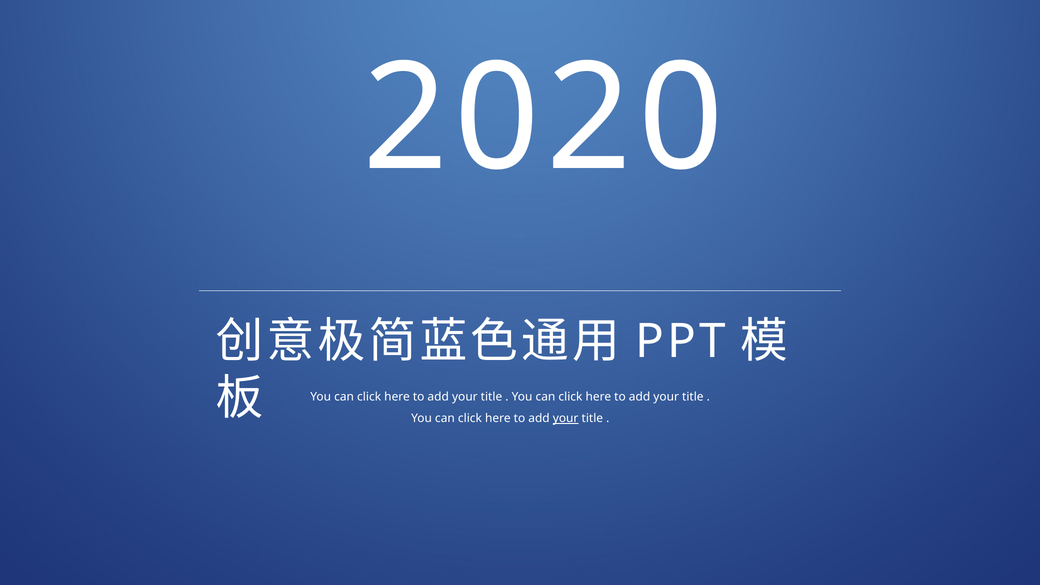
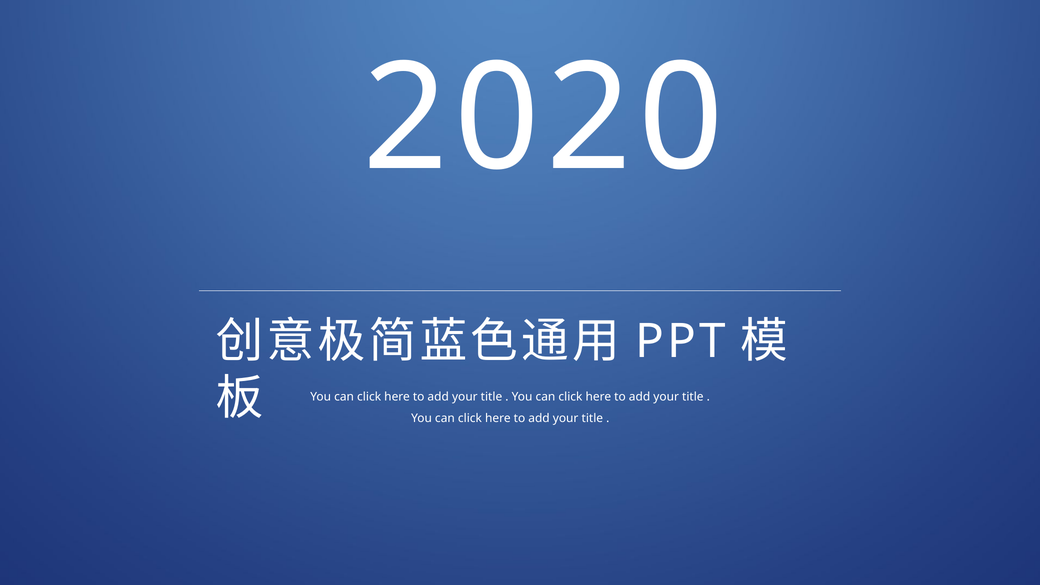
your underline: present -> none (566, 418)
